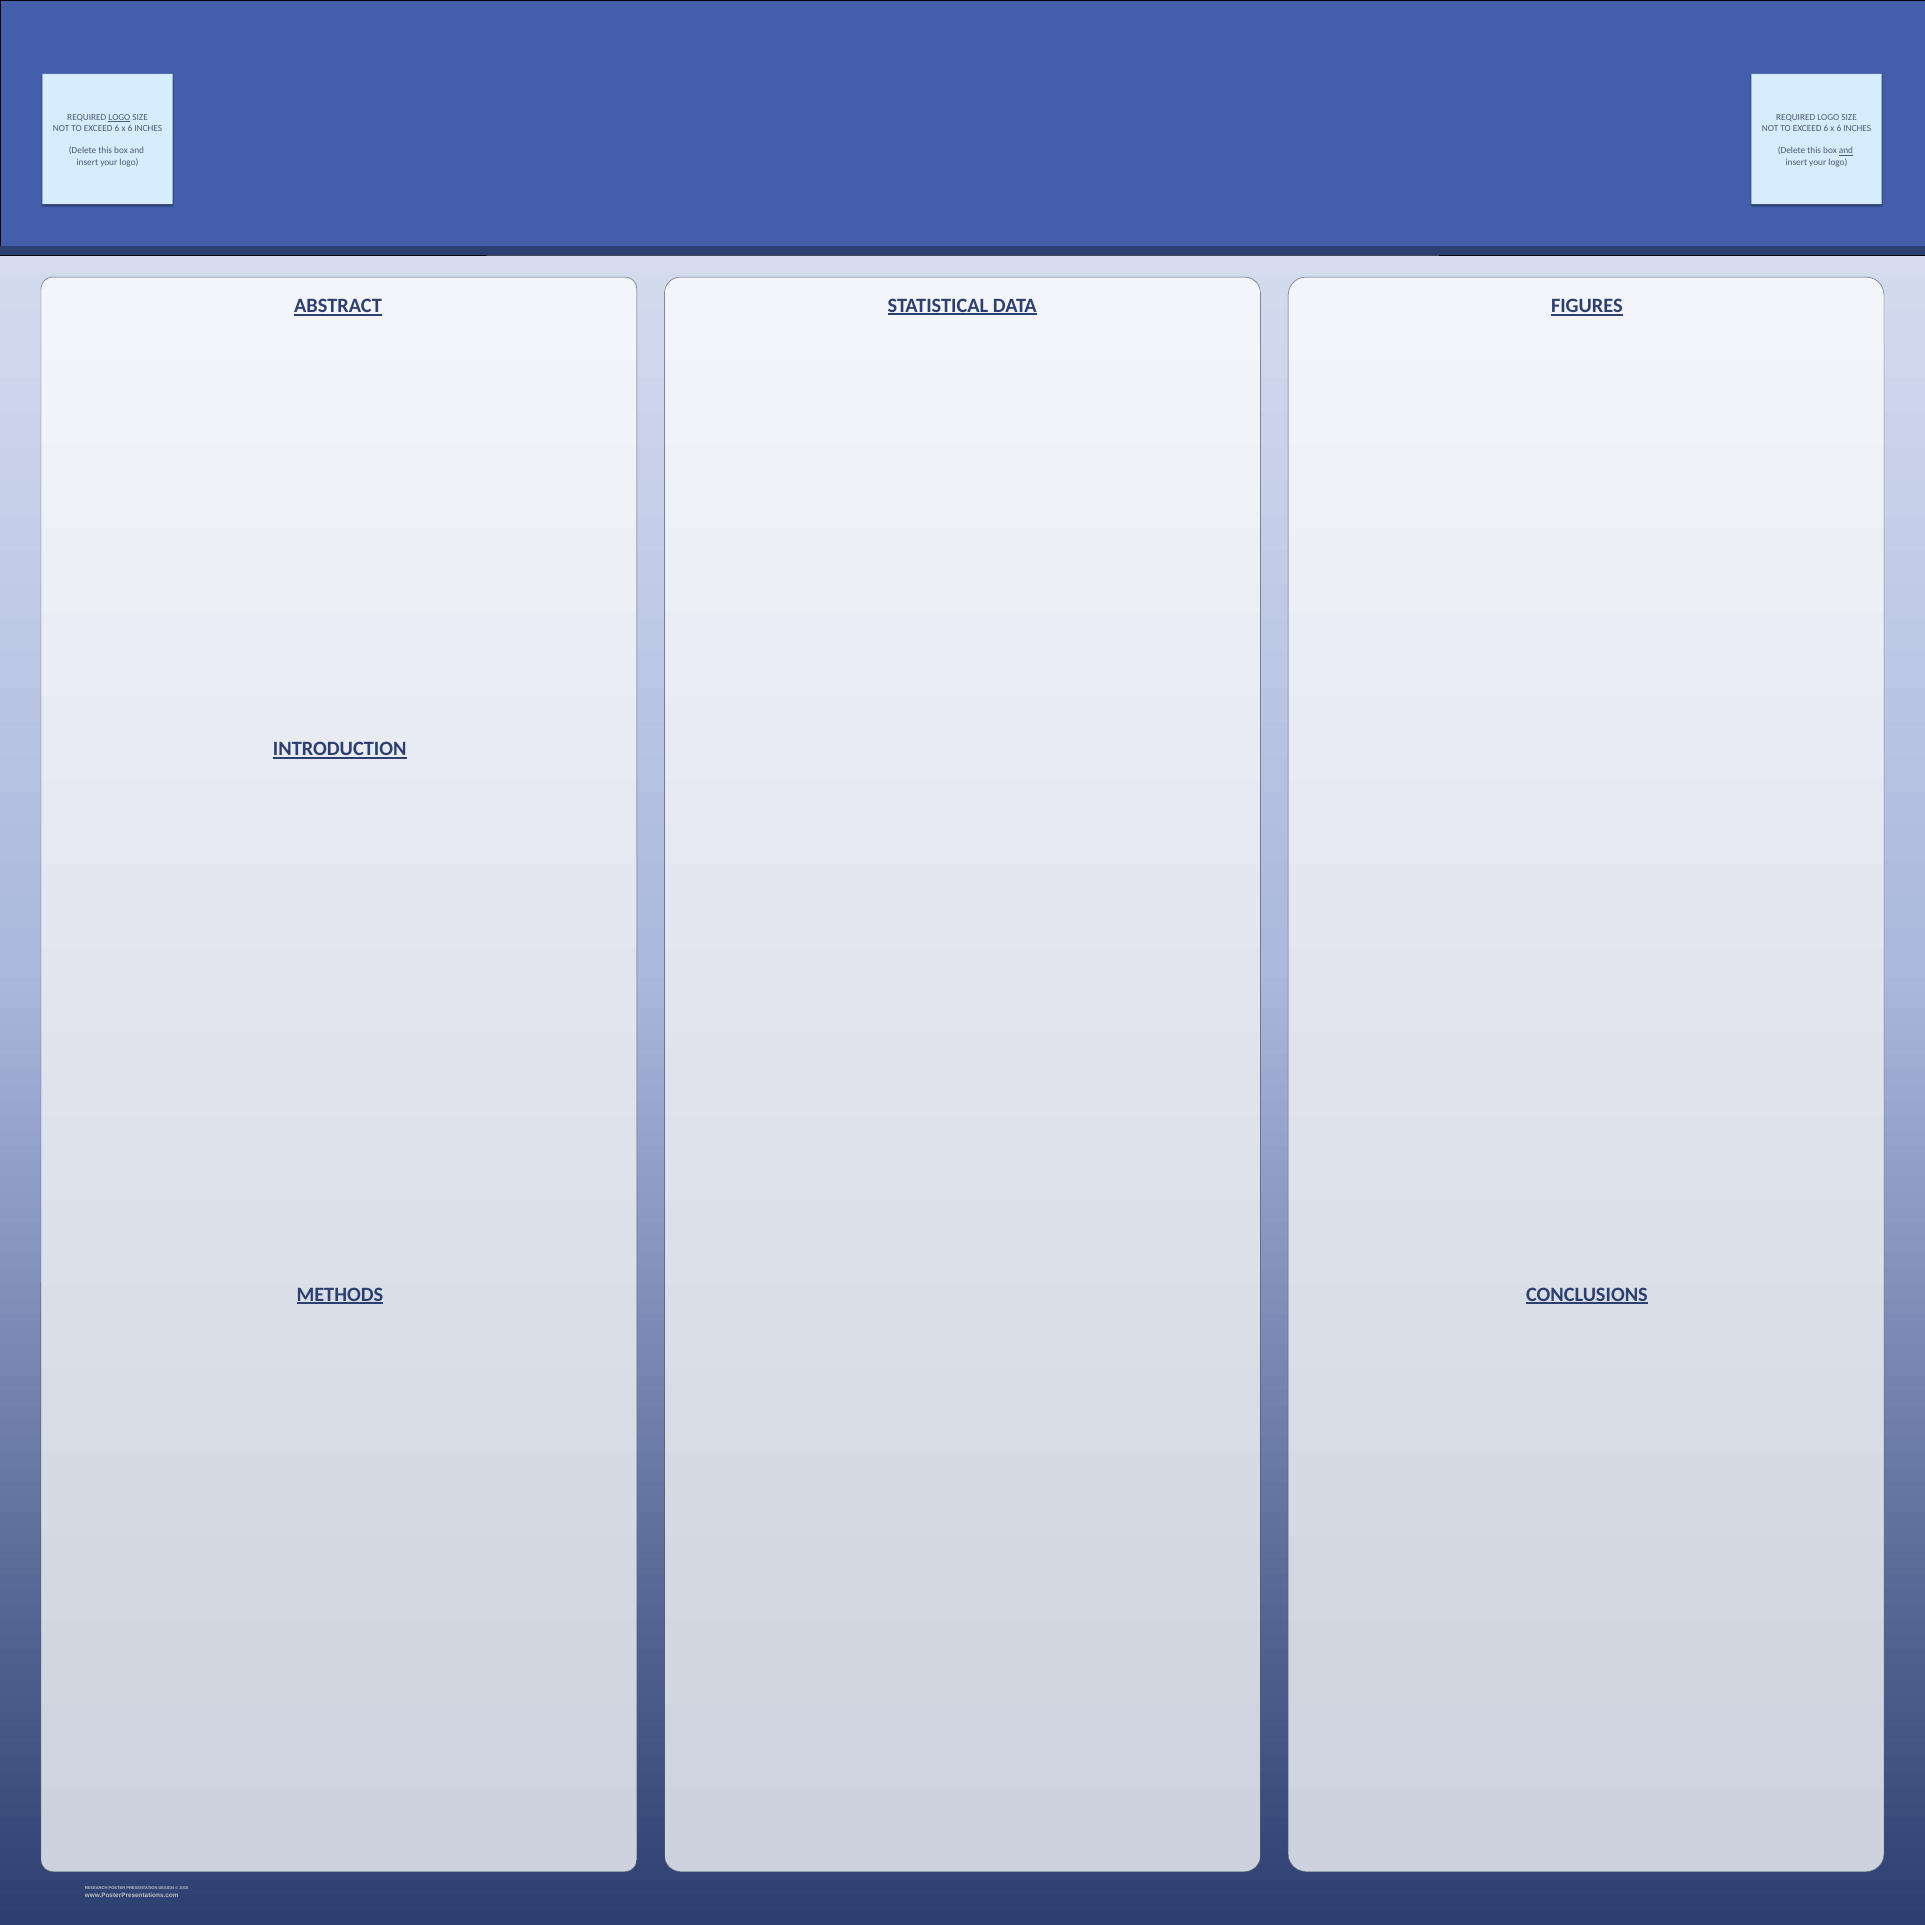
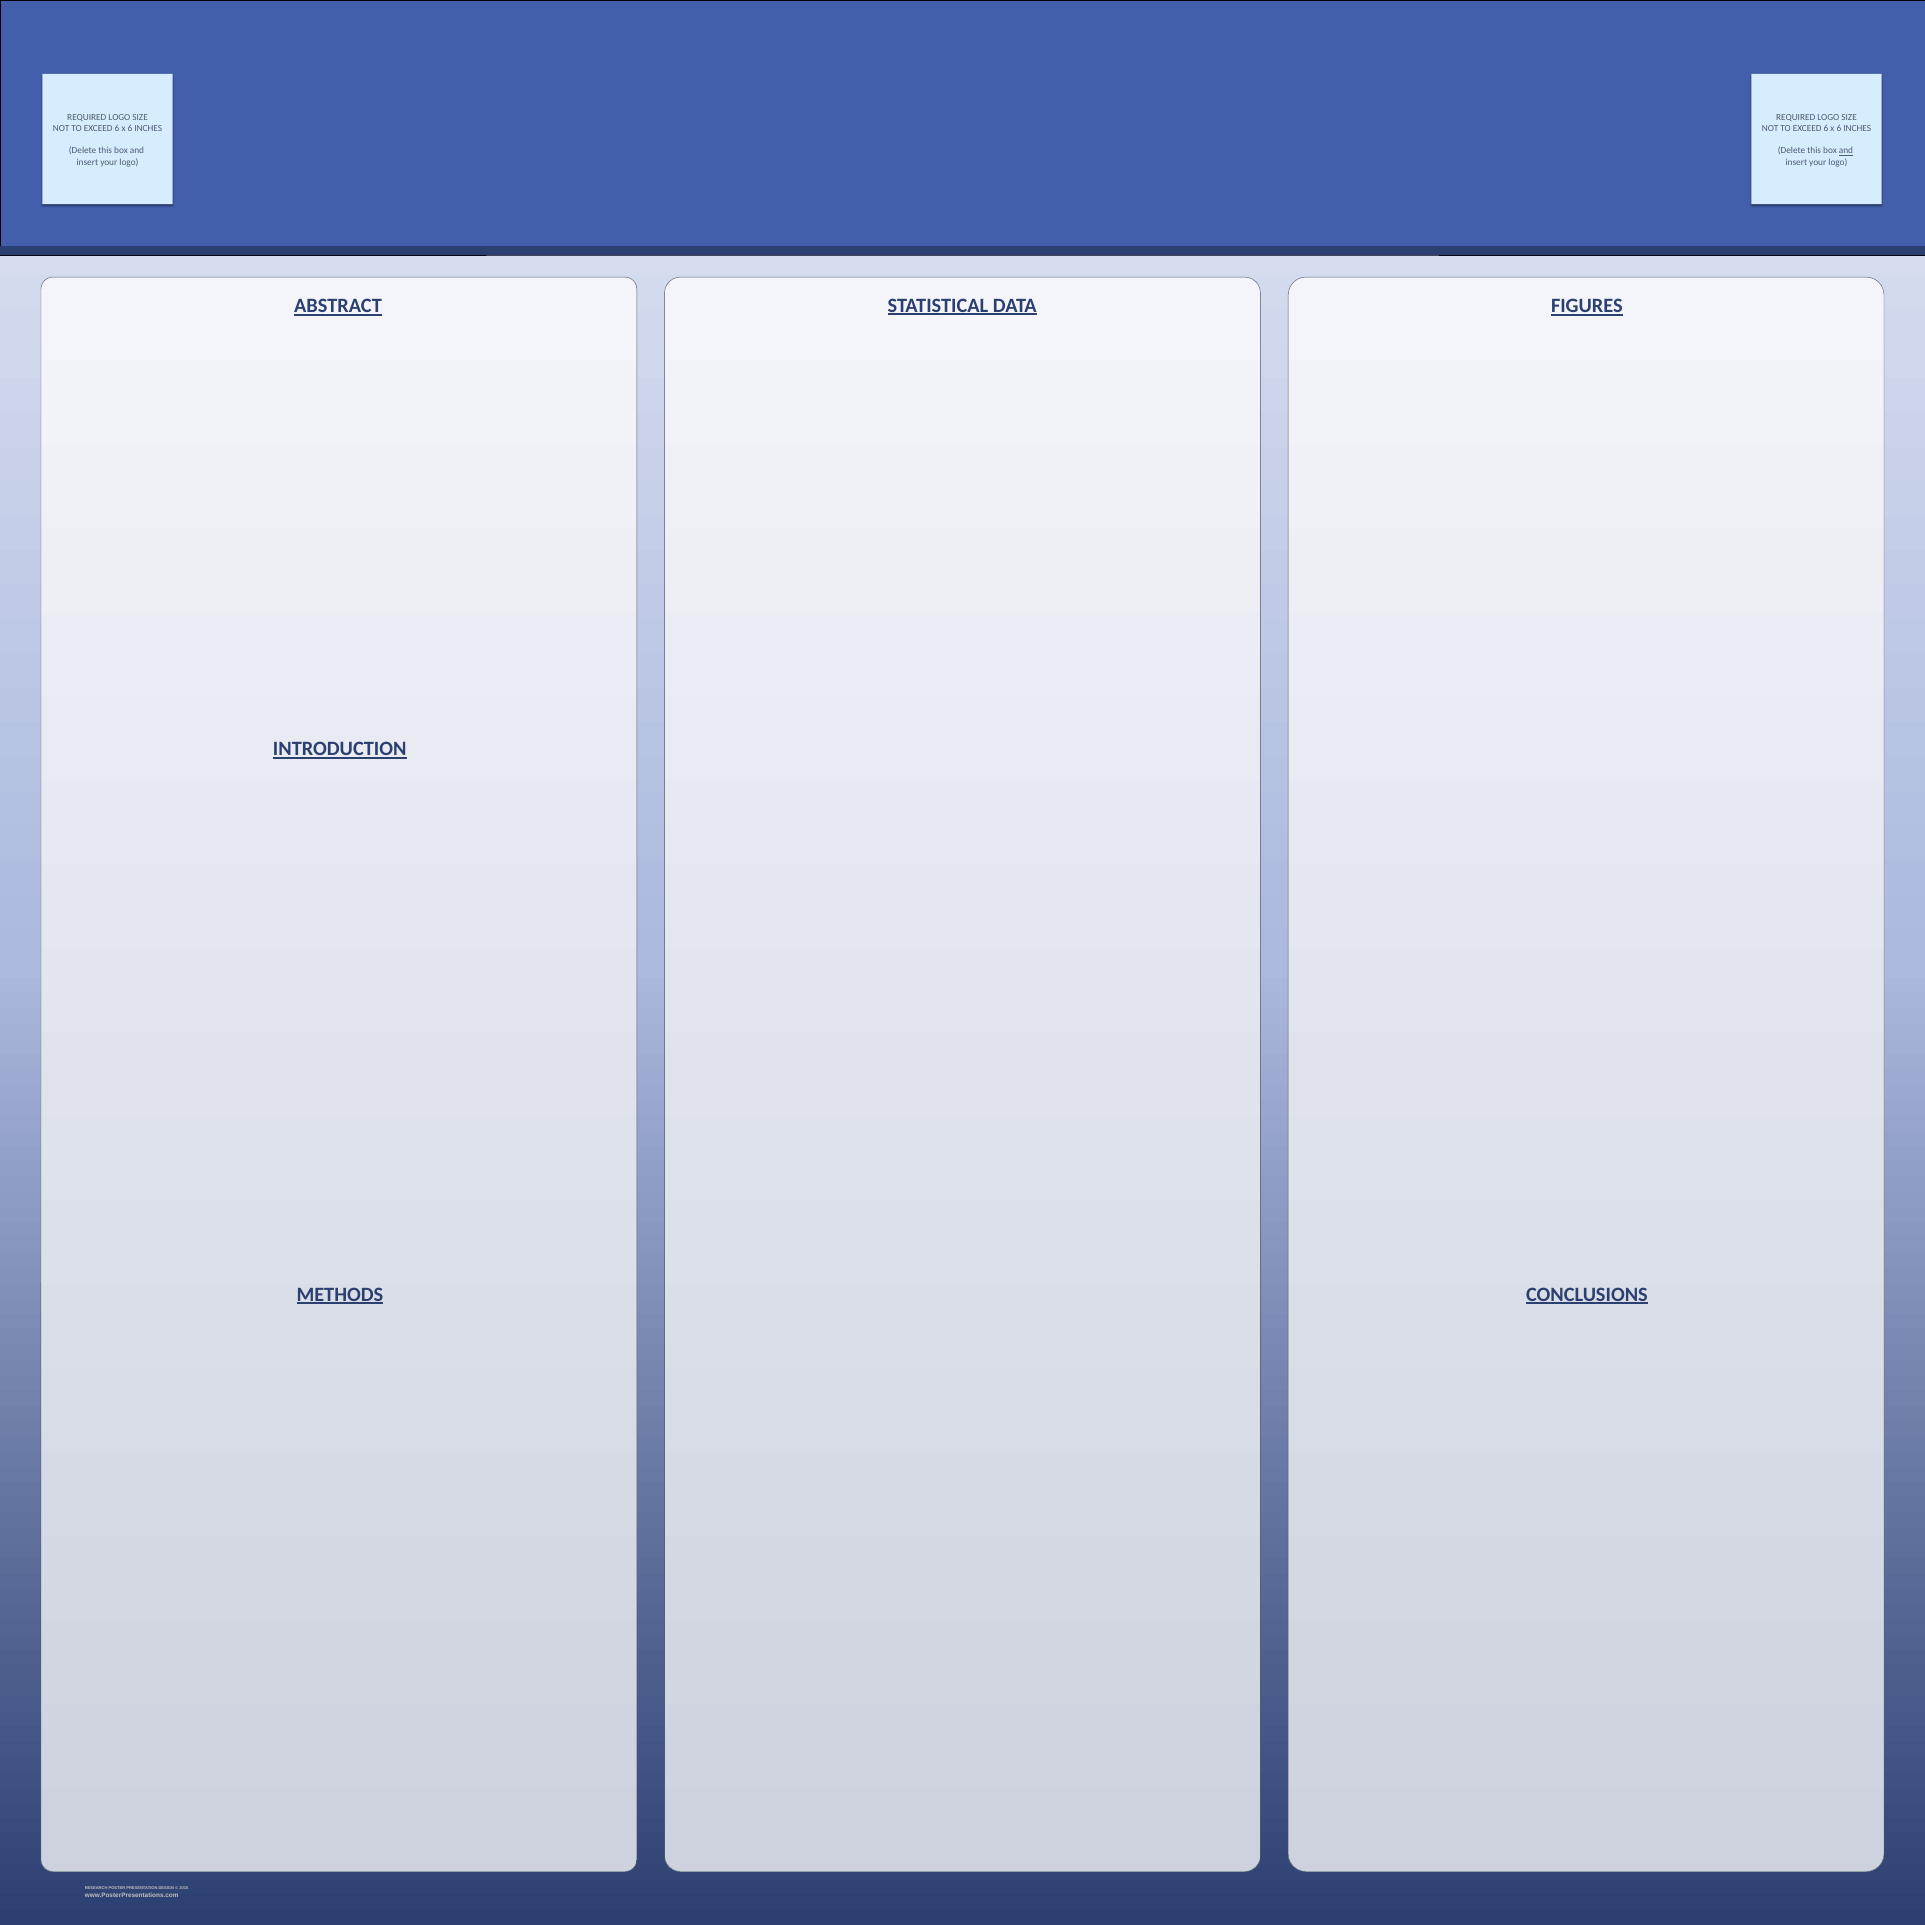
LOGO underline: present -> none (119, 117)
